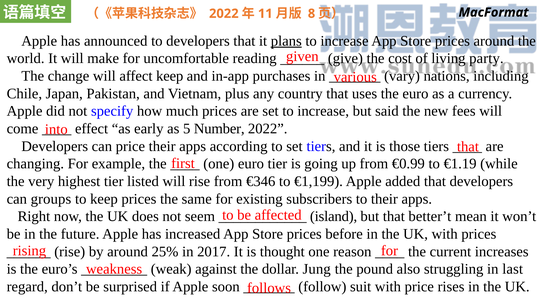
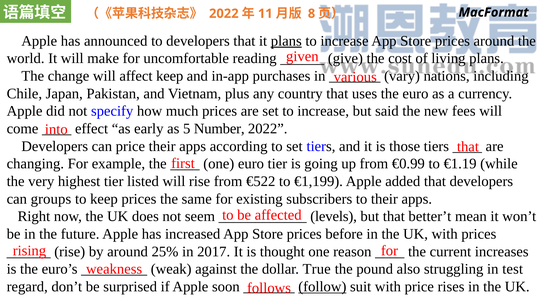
living party: party -> plans (486, 59)
€346: €346 -> €522 (261, 182)
island: island -> levels (334, 217)
Jung: Jung -> True (317, 269)
last: last -> test (513, 269)
follow underline: none -> present (322, 287)
